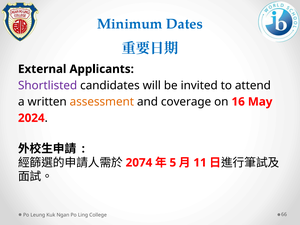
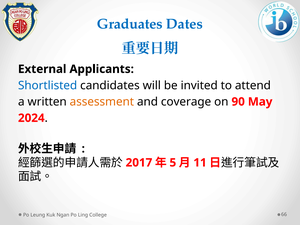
Minimum: Minimum -> Graduates (130, 24)
Shortlisted colour: purple -> blue (48, 85)
16: 16 -> 90 (238, 102)
2074: 2074 -> 2017 (139, 163)
